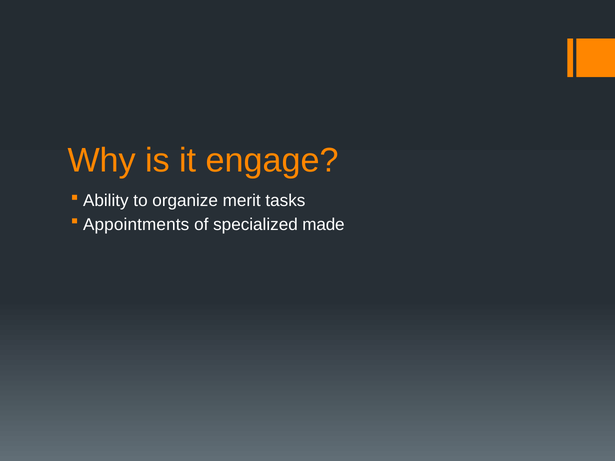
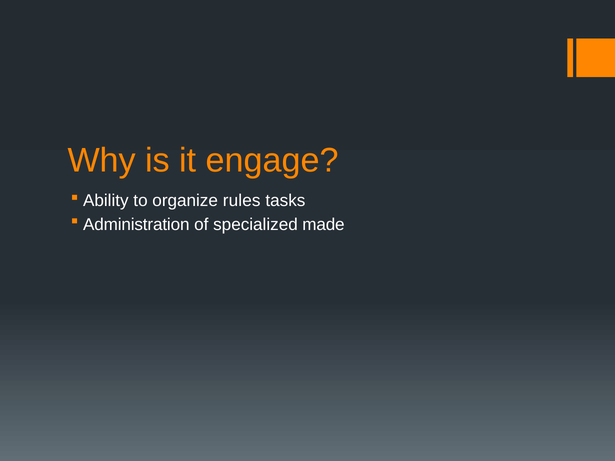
merit: merit -> rules (242, 201)
Appointments: Appointments -> Administration (136, 225)
